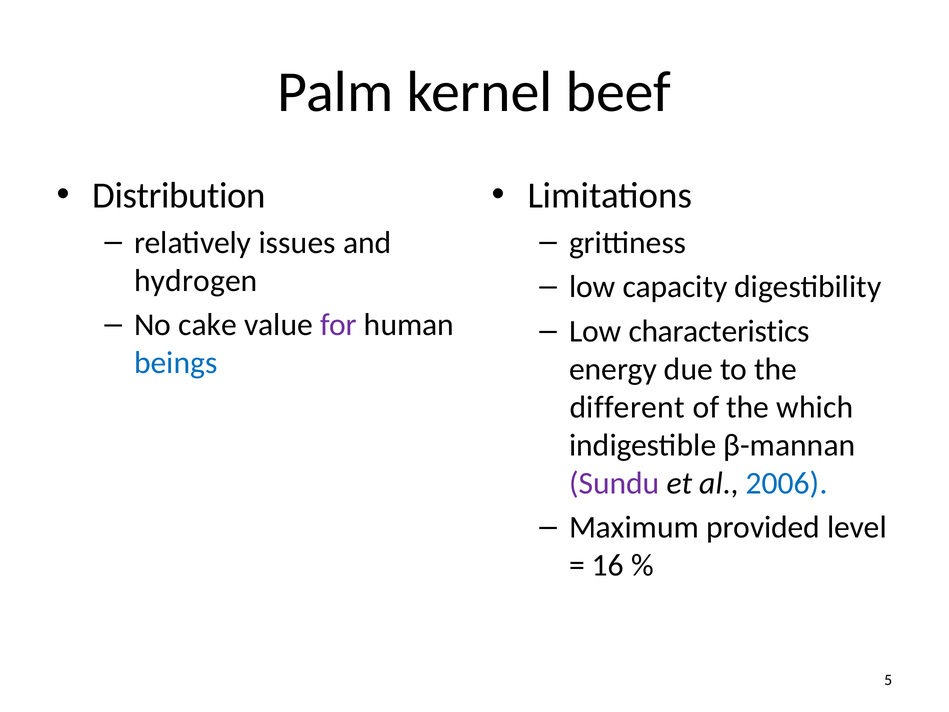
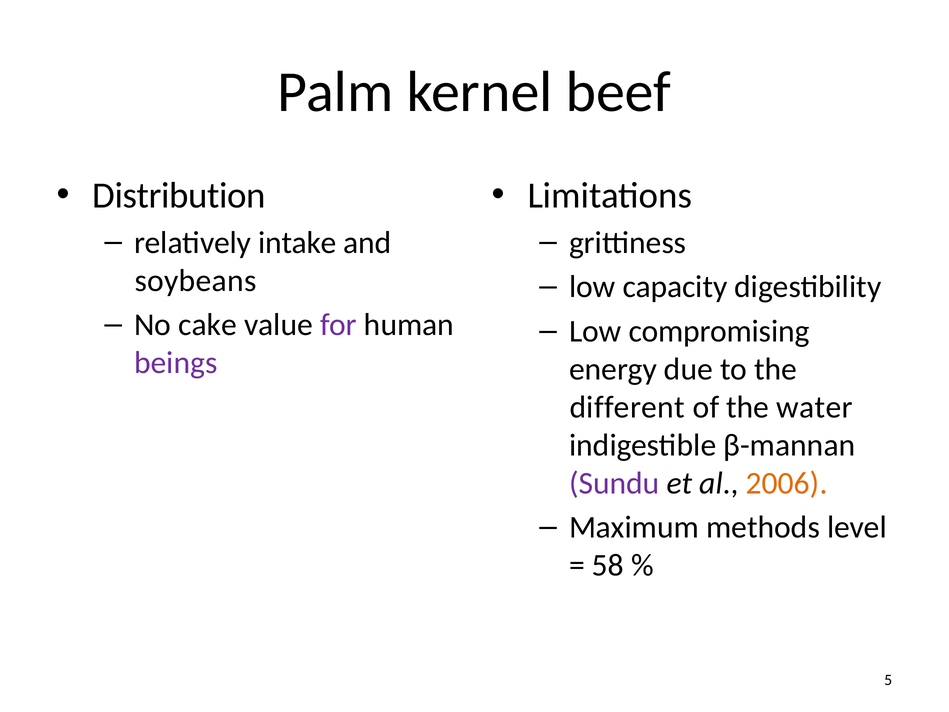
issues: issues -> intake (297, 243)
hydrogen: hydrogen -> soybeans (196, 281)
characteristics: characteristics -> compromising (719, 331)
beings colour: blue -> purple (176, 363)
which: which -> water (815, 407)
2006 colour: blue -> orange (787, 483)
provided: provided -> methods (763, 527)
16: 16 -> 58 (608, 565)
